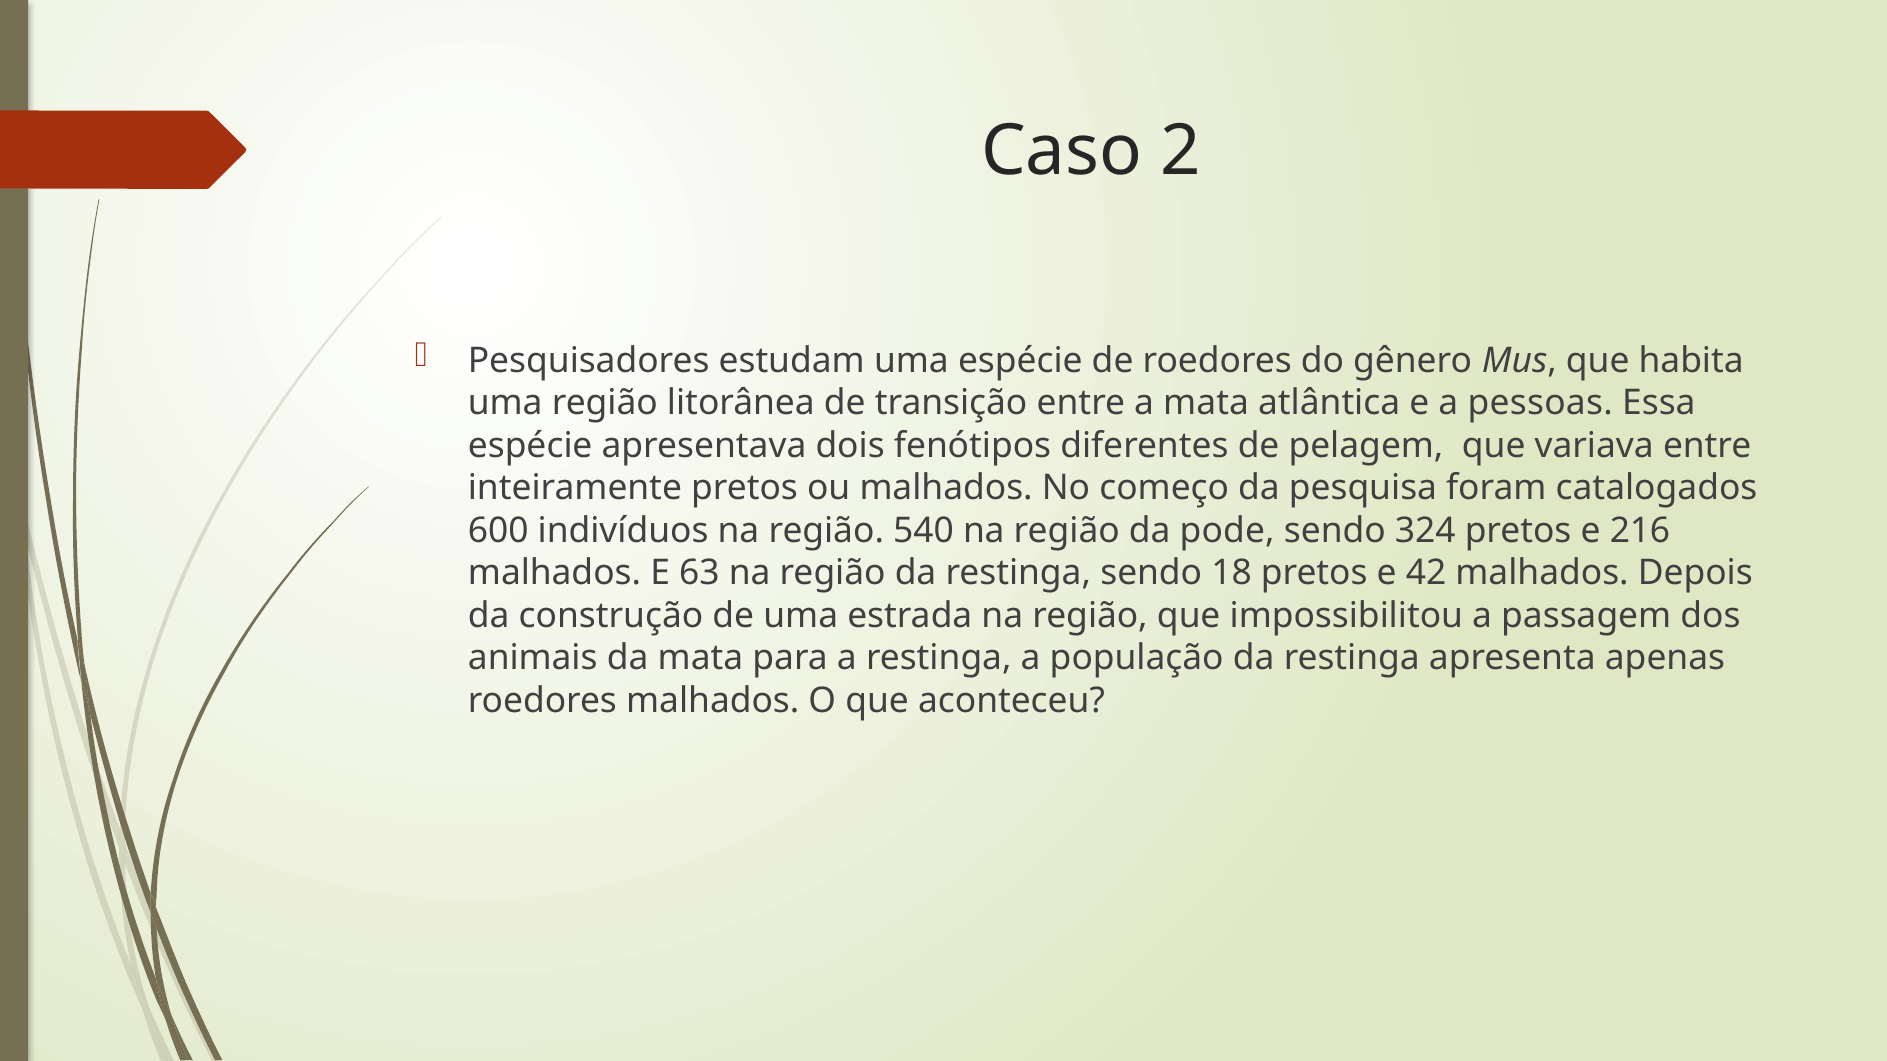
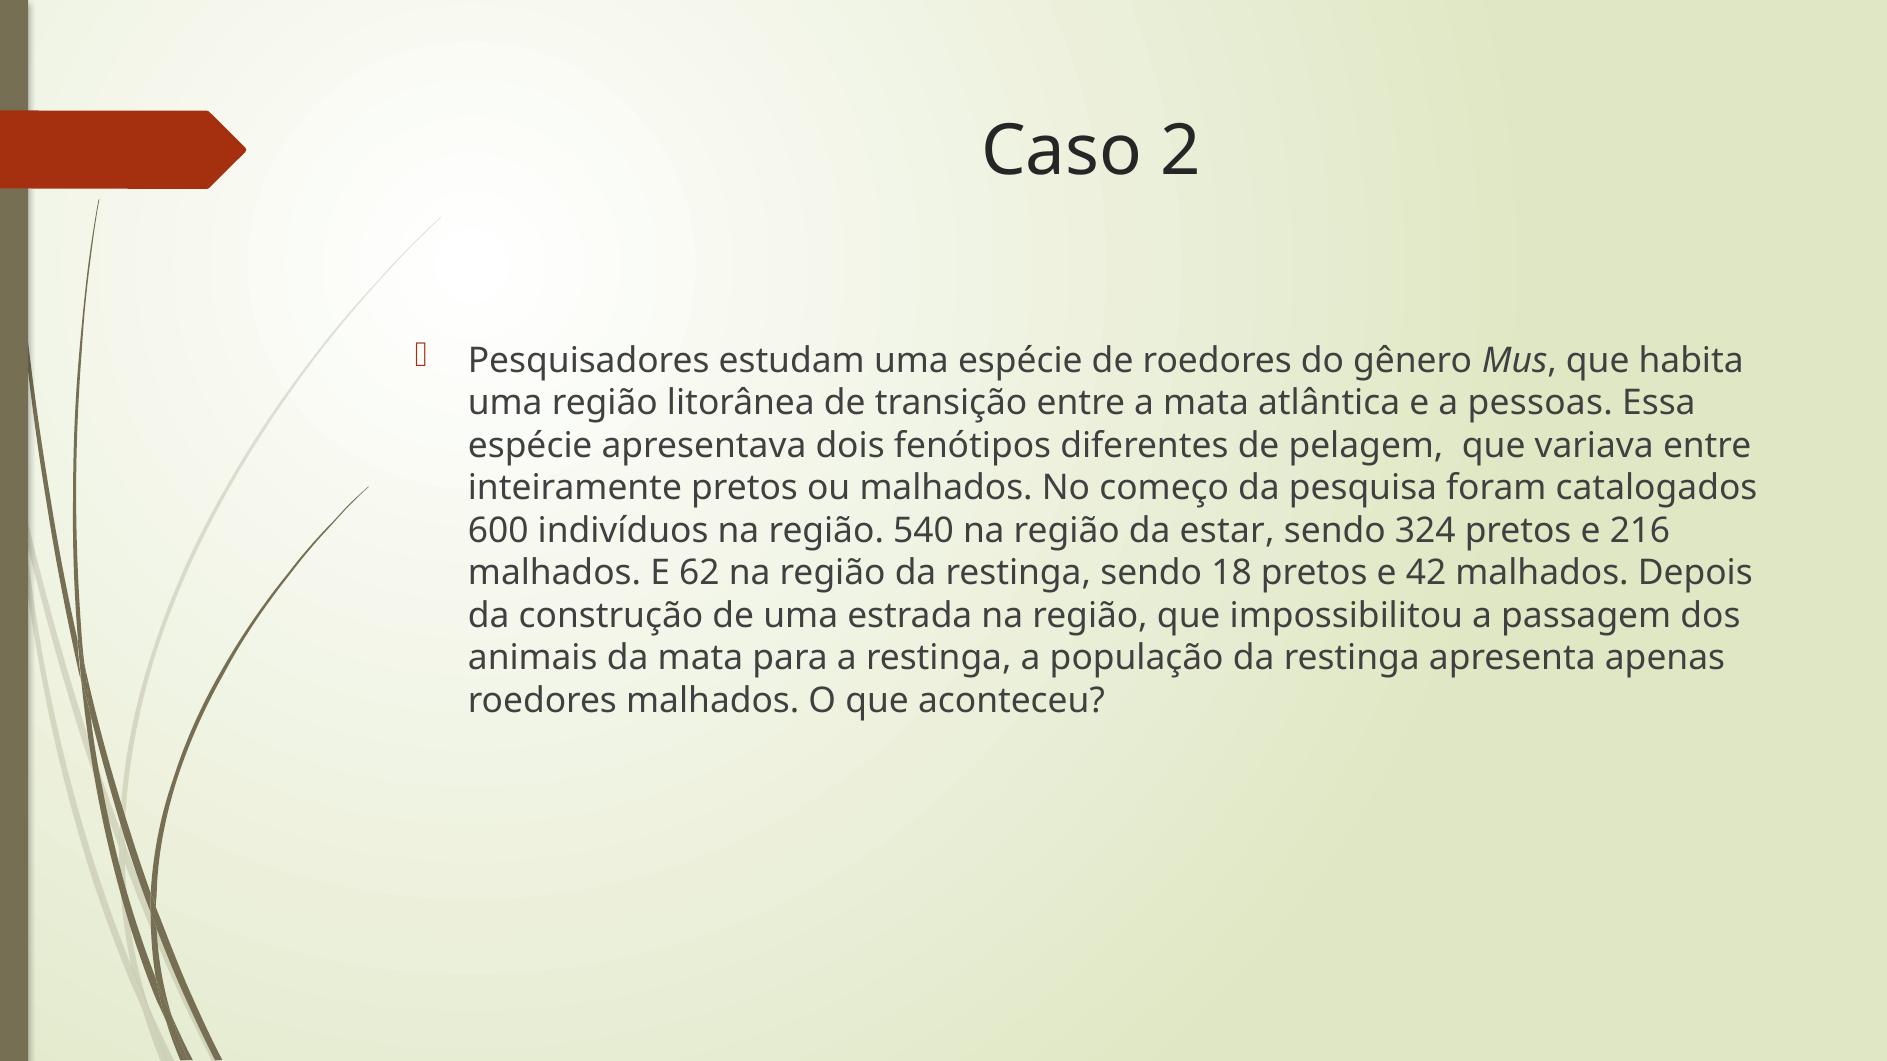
pode: pode -> estar (1227, 531)
63: 63 -> 62 (699, 573)
